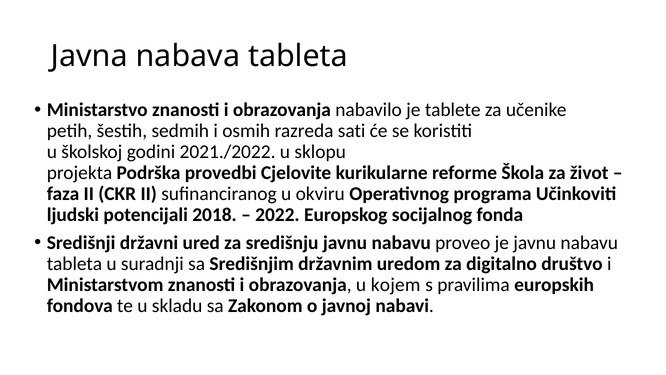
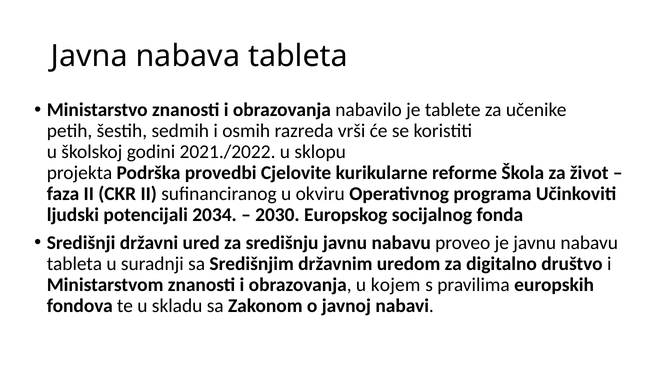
sati: sati -> vrši (352, 131)
2018: 2018 -> 2034 (215, 215)
2022: 2022 -> 2030 (277, 215)
